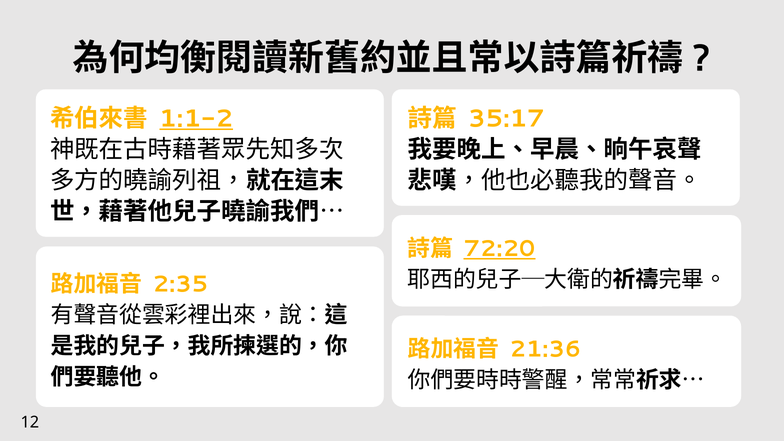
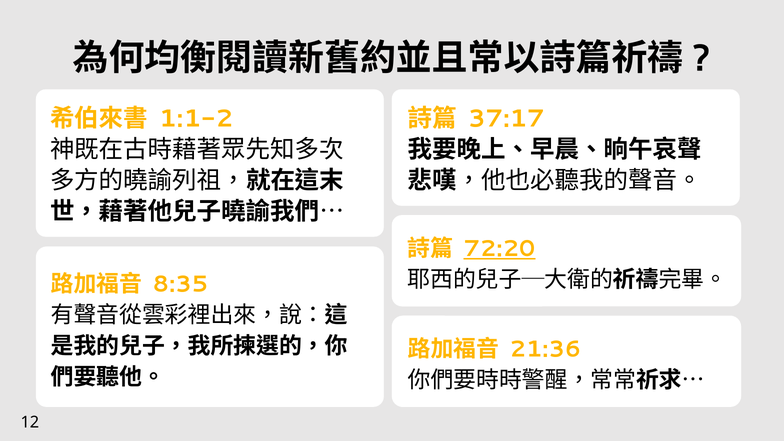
1:1-2 underline: present -> none (196, 119)
35:17: 35:17 -> 37:17 (506, 119)
2:35: 2:35 -> 8:35 (180, 284)
